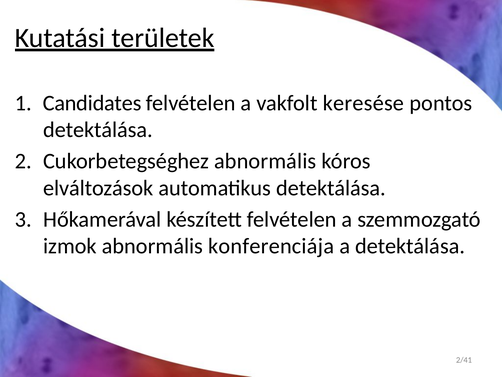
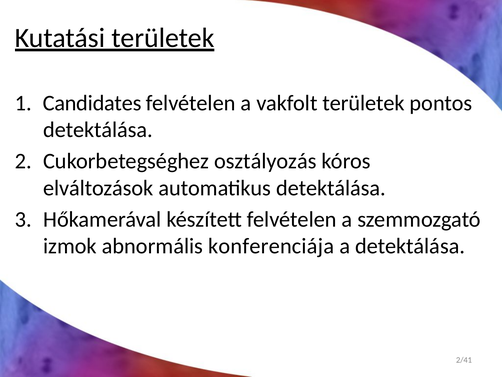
vakfolt keresése: keresése -> területek (364, 103)
Cukorbetegséghez abnormális: abnormális -> osztályozás (265, 161)
